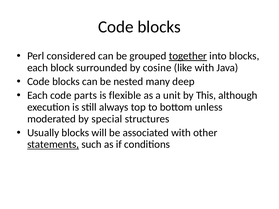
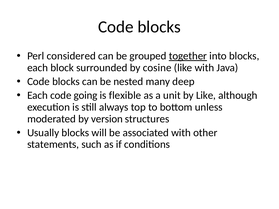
parts: parts -> going (86, 96)
by This: This -> Like (206, 96)
special: special -> version (107, 119)
statements underline: present -> none (53, 145)
